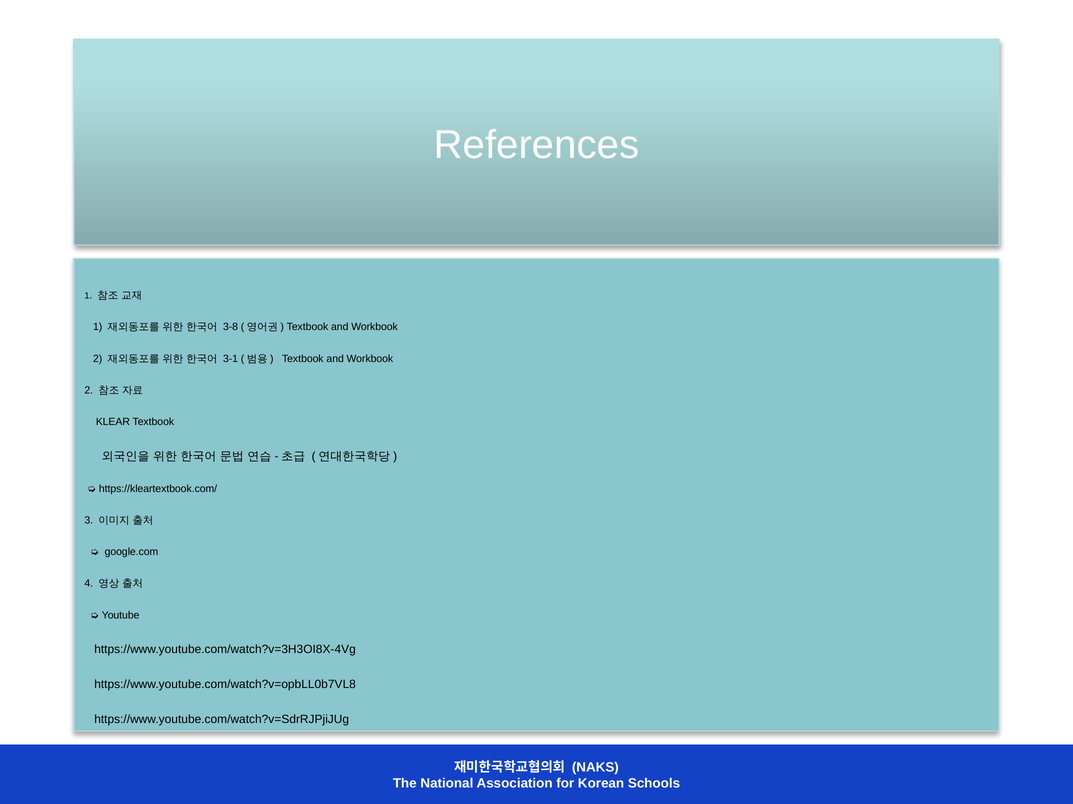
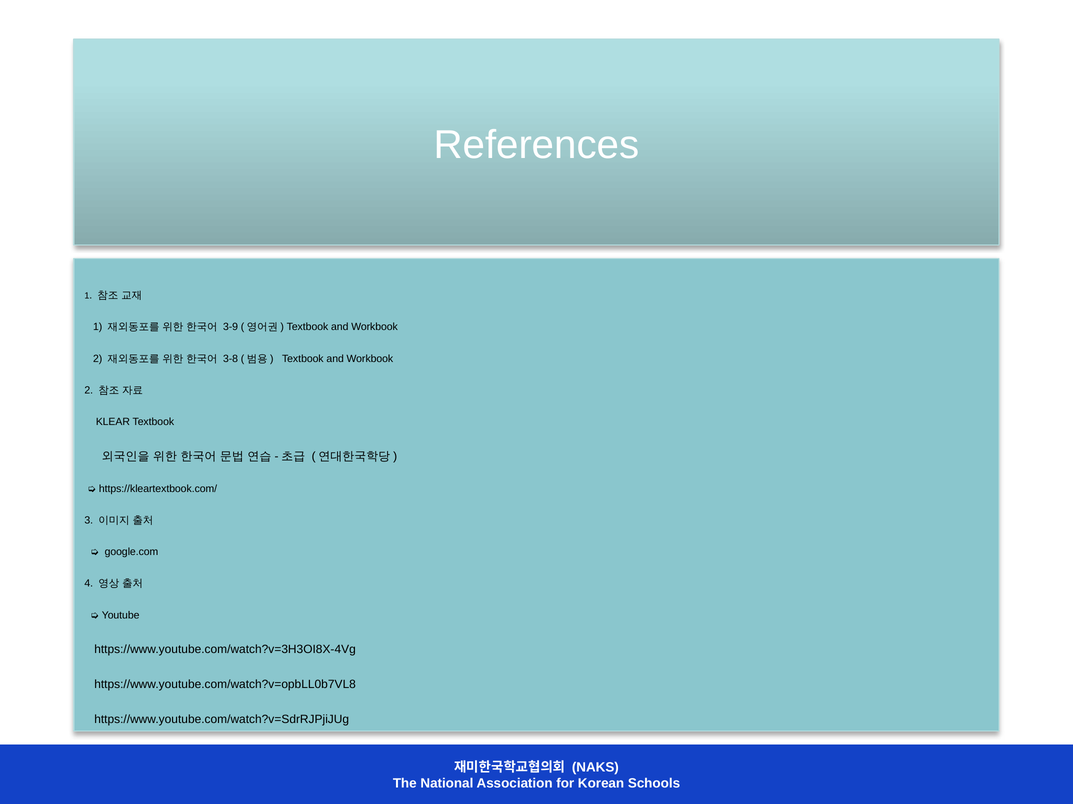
3-8: 3-8 -> 3-9 (231, 327)
3-1: 3-1 -> 3-8 (231, 359)
